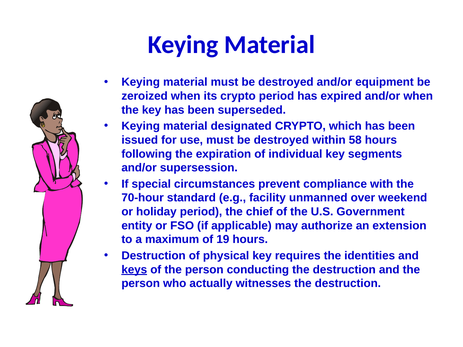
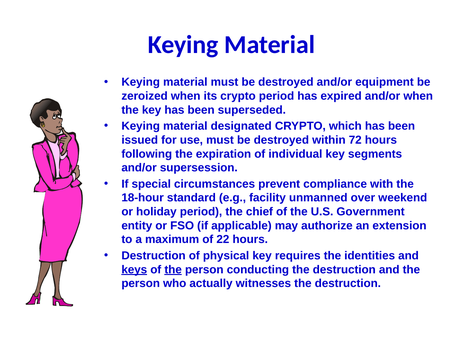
58: 58 -> 72 (355, 140)
70-hour: 70-hour -> 18-hour (143, 198)
19: 19 -> 22 (223, 240)
the underline: none -> present (173, 270)
